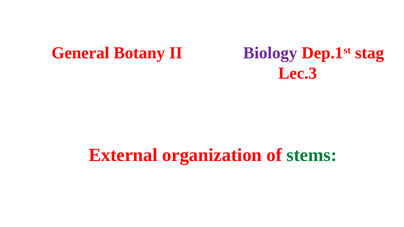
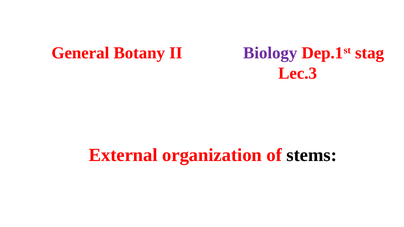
stems colour: green -> black (312, 155)
